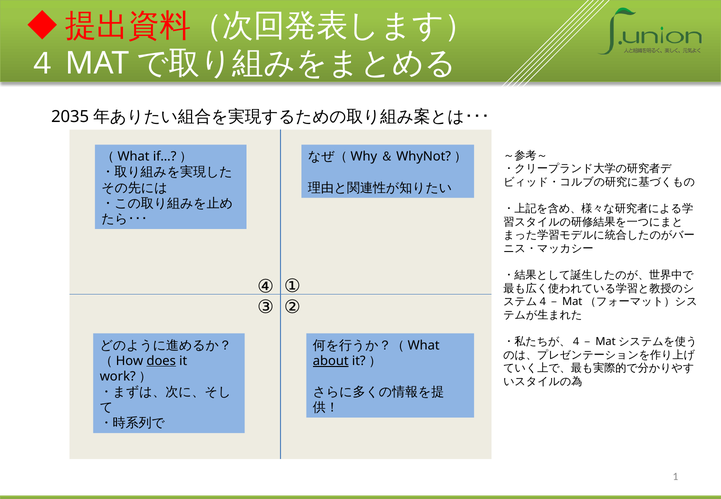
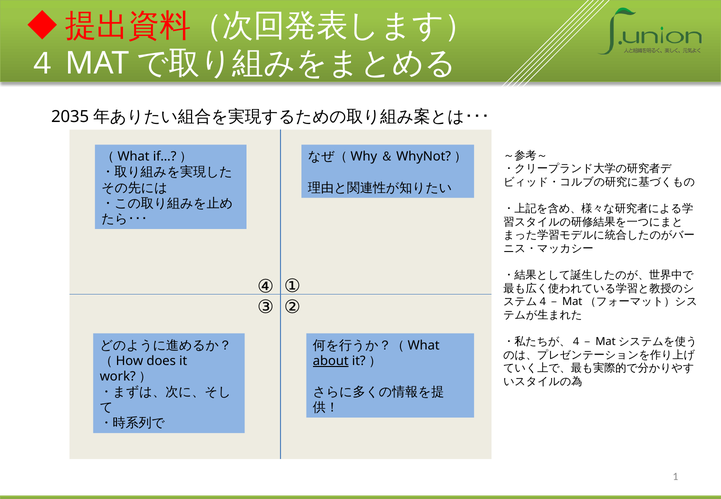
does underline: present -> none (161, 361)
